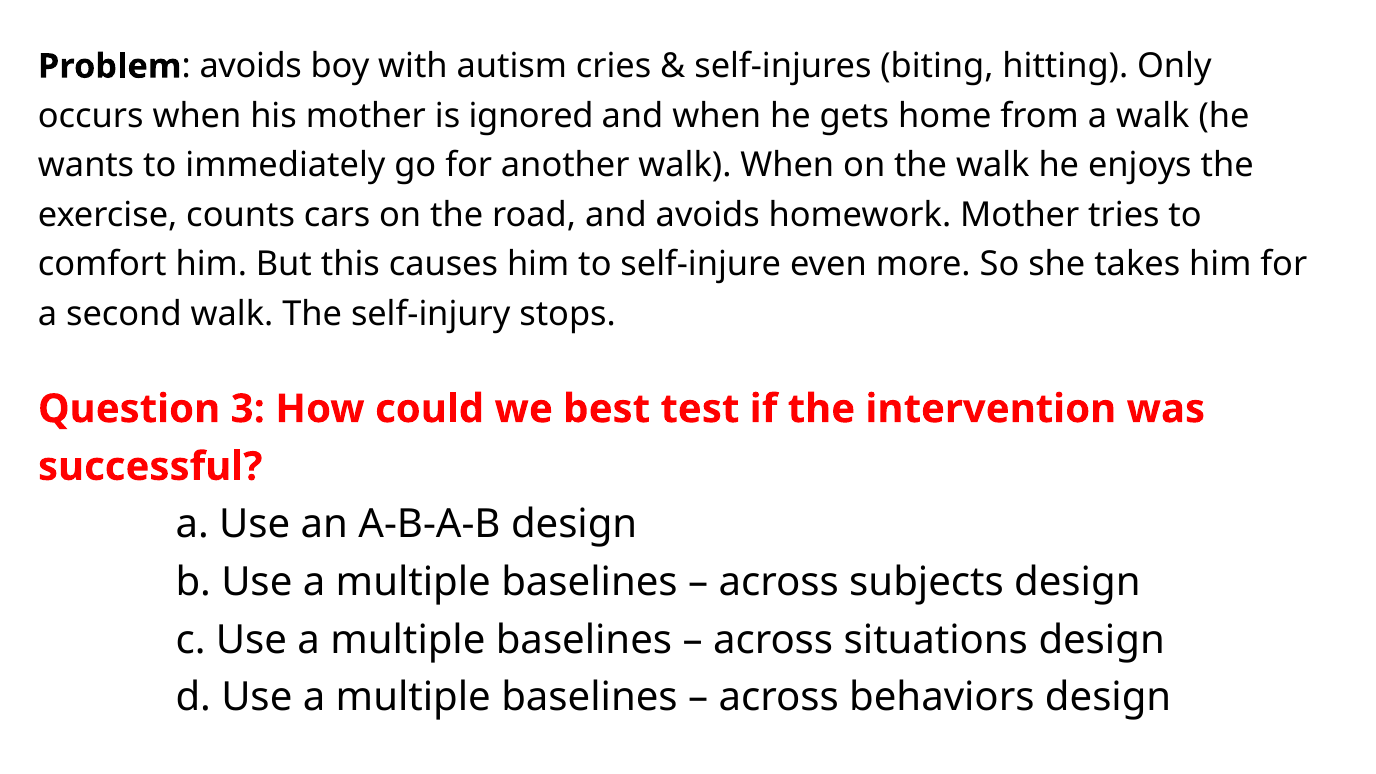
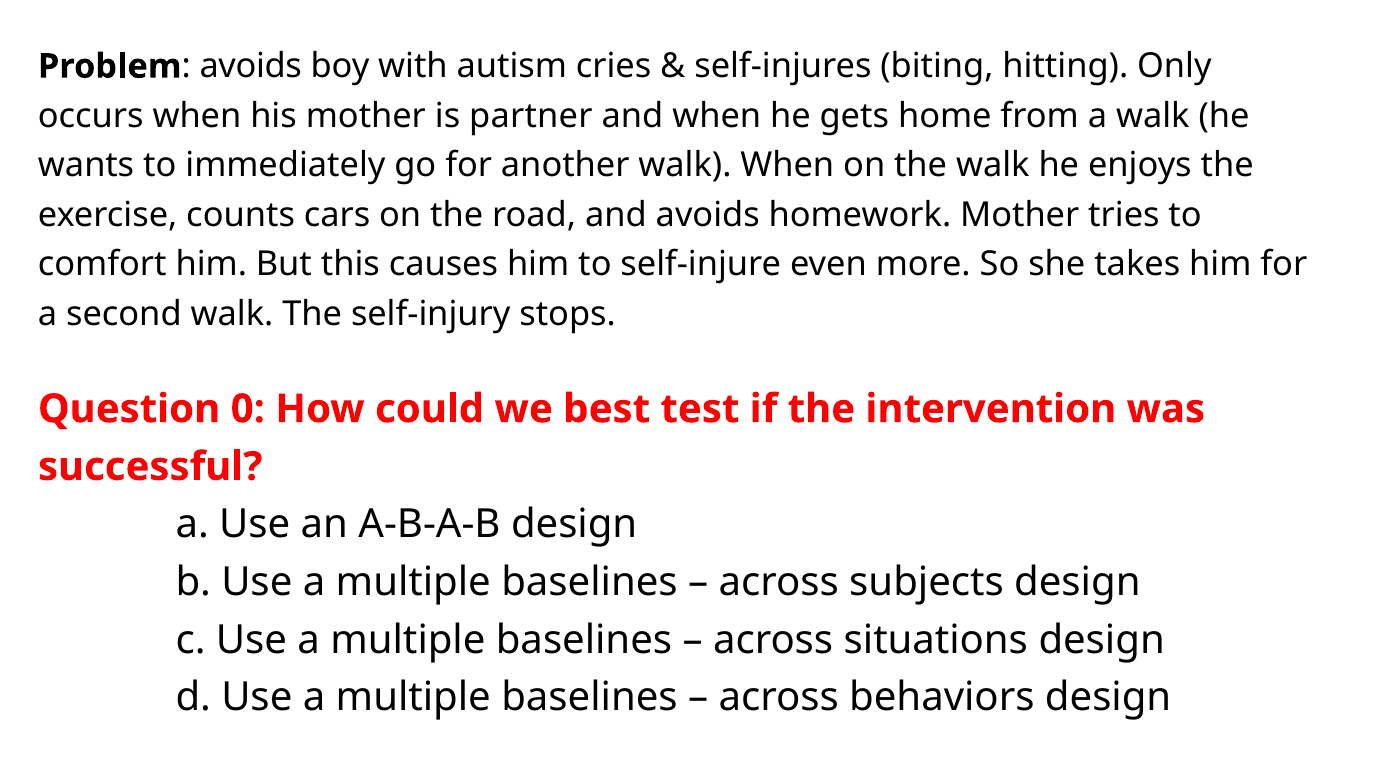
ignored: ignored -> partner (531, 116)
3: 3 -> 0 (248, 409)
